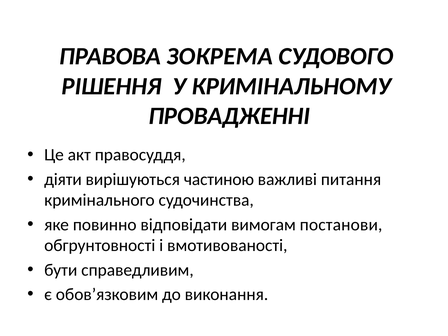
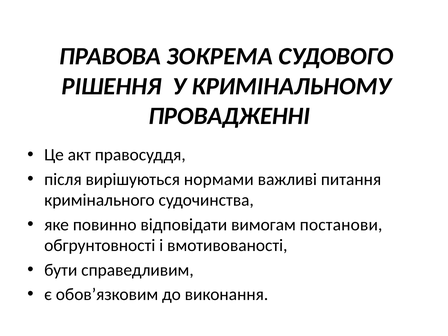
діяти: діяти -> після (63, 179)
частиною: частиною -> нормами (219, 179)
